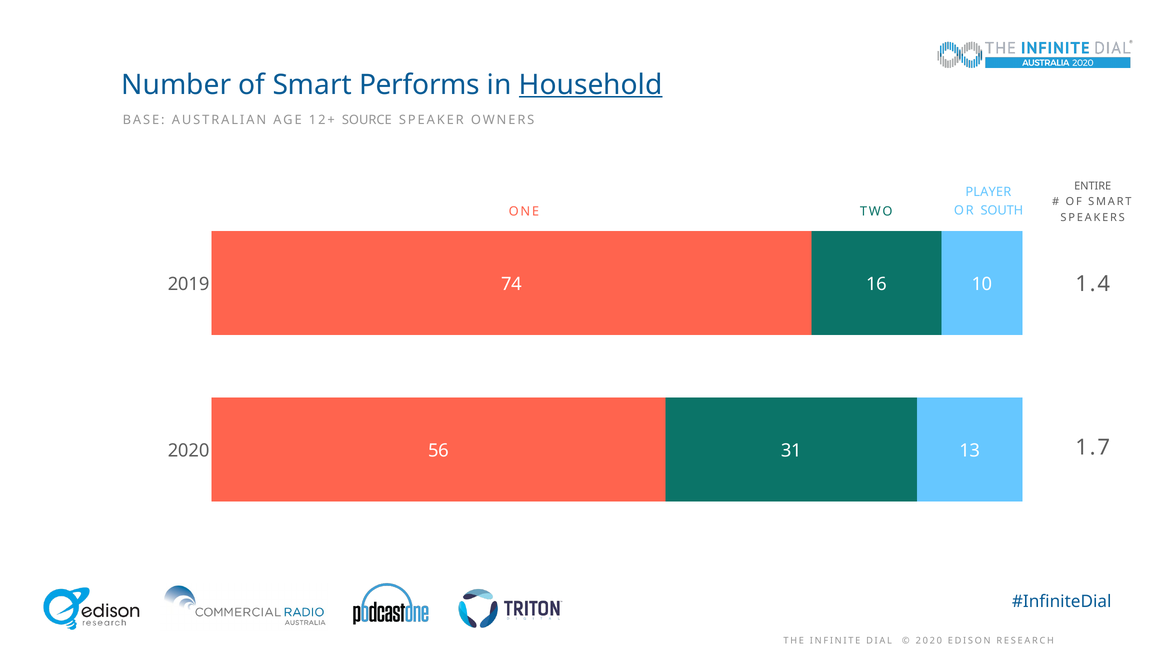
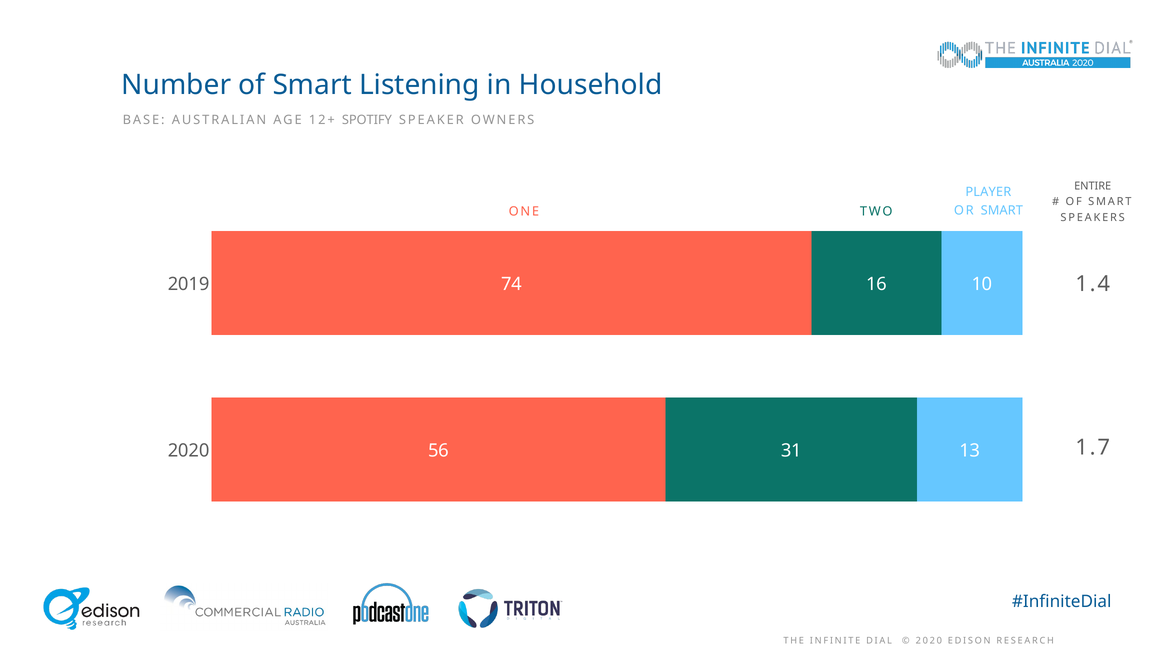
Performs: Performs -> Listening (419, 85)
Household underline: present -> none (591, 85)
SOURCE: SOURCE -> SPOTIFY (367, 120)
OR SOUTH: SOUTH -> SMART (1002, 210)
